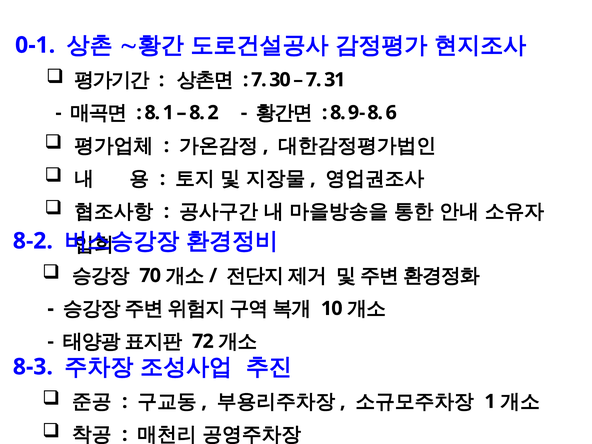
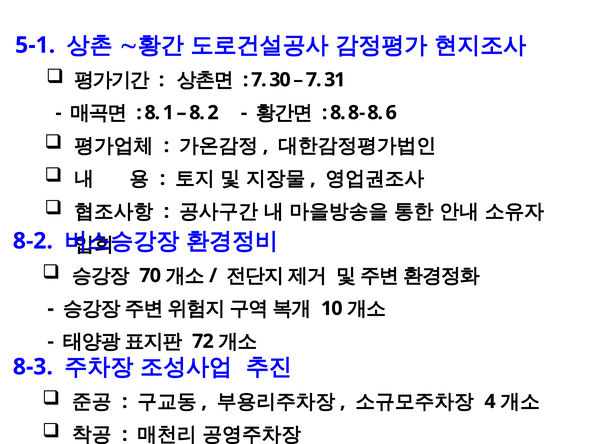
0-1: 0-1 -> 5-1 (35, 45)
9-: 9- -> 8- (357, 113)
1: 1 -> 4 (490, 401)
